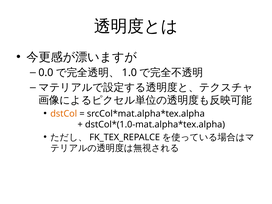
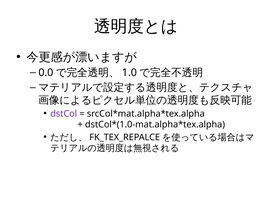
dstCol colour: orange -> purple (64, 114)
